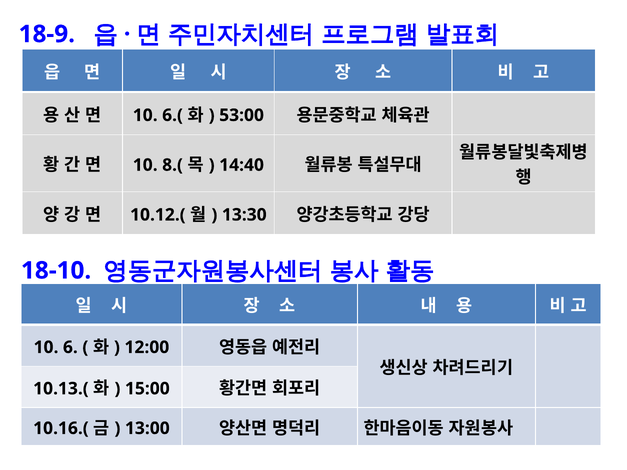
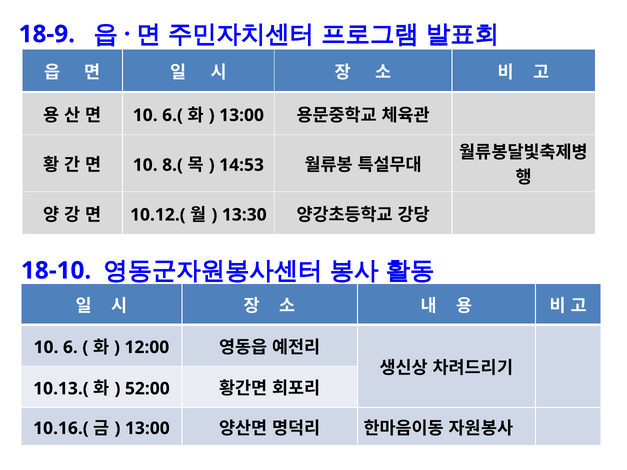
53:00: 53:00 -> 13:00 (242, 115)
14:40: 14:40 -> 14:53 (242, 165)
15:00: 15:00 -> 52:00 (147, 389)
